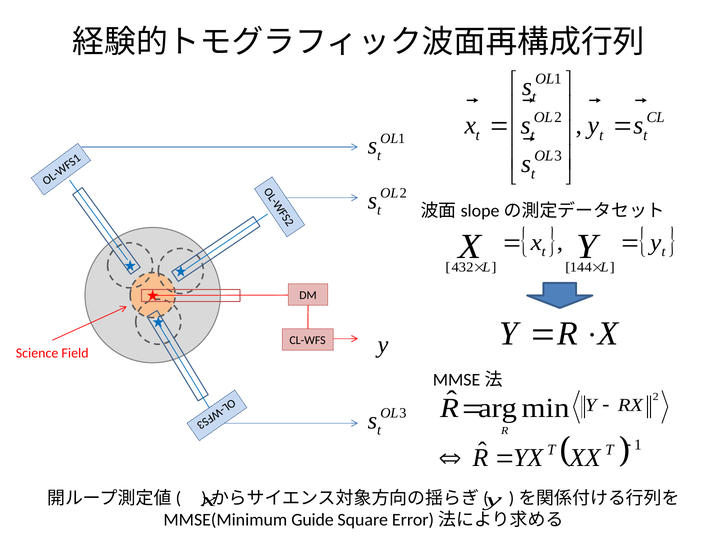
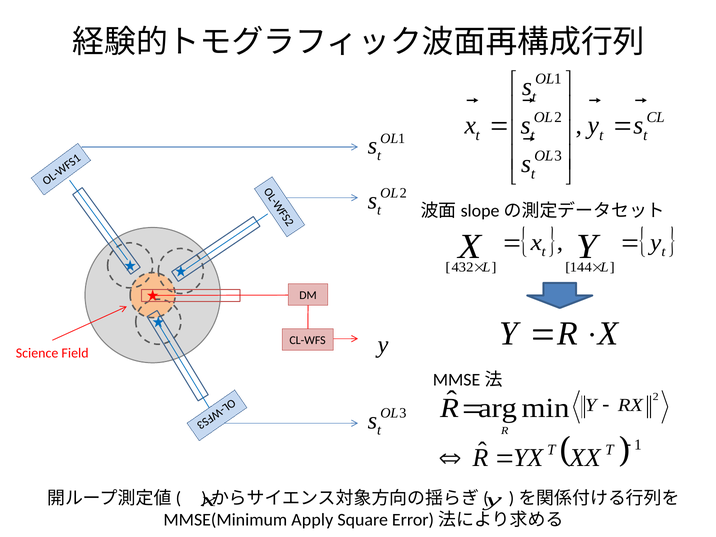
Guide: Guide -> Apply (312, 520)
